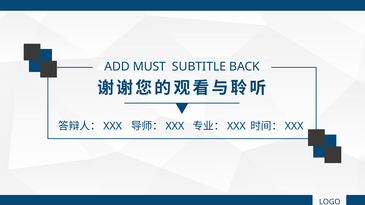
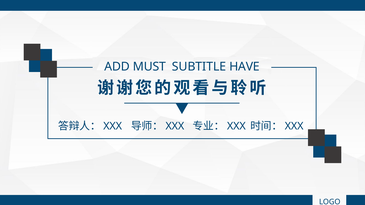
BACK: BACK -> HAVE (245, 67)
